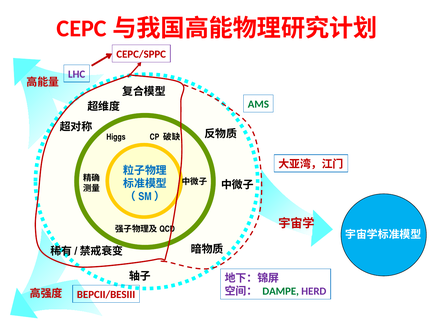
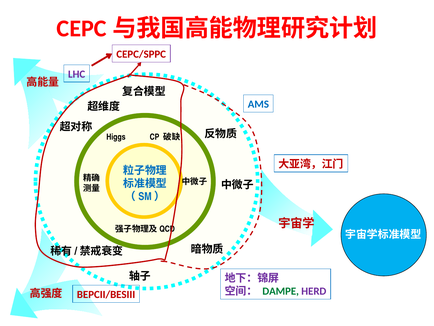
AMS colour: green -> blue (258, 104)
